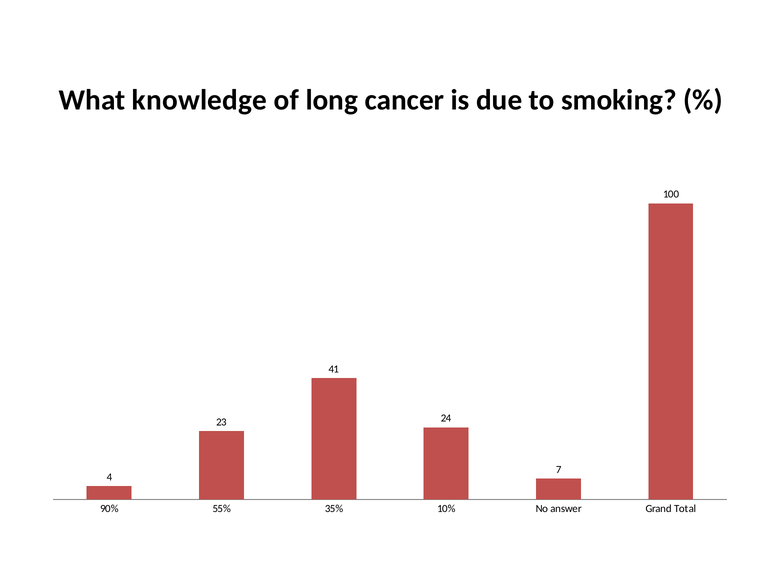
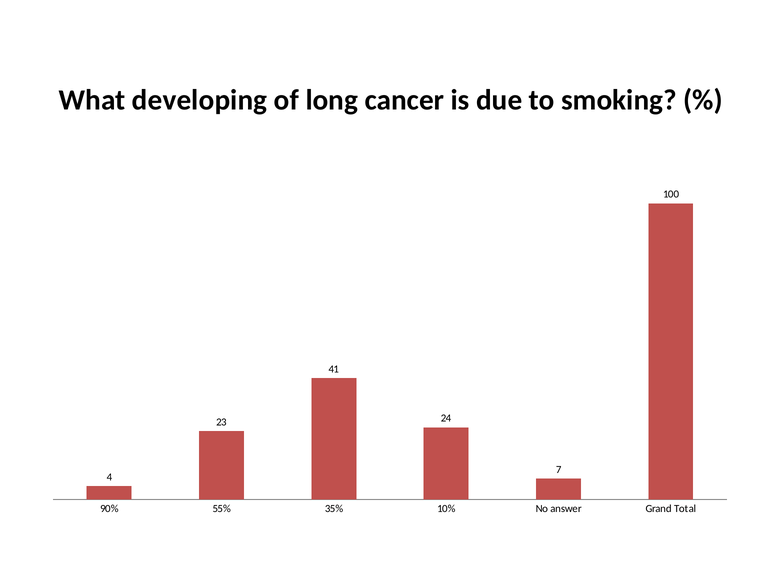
knowledge: knowledge -> developing (200, 100)
